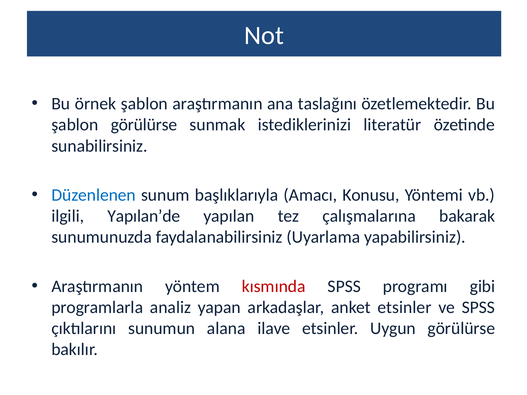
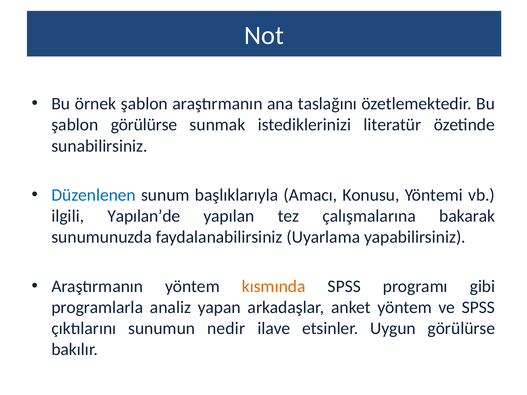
kısmında colour: red -> orange (274, 286)
anket etsinler: etsinler -> yöntem (405, 308)
alana: alana -> nedir (226, 329)
